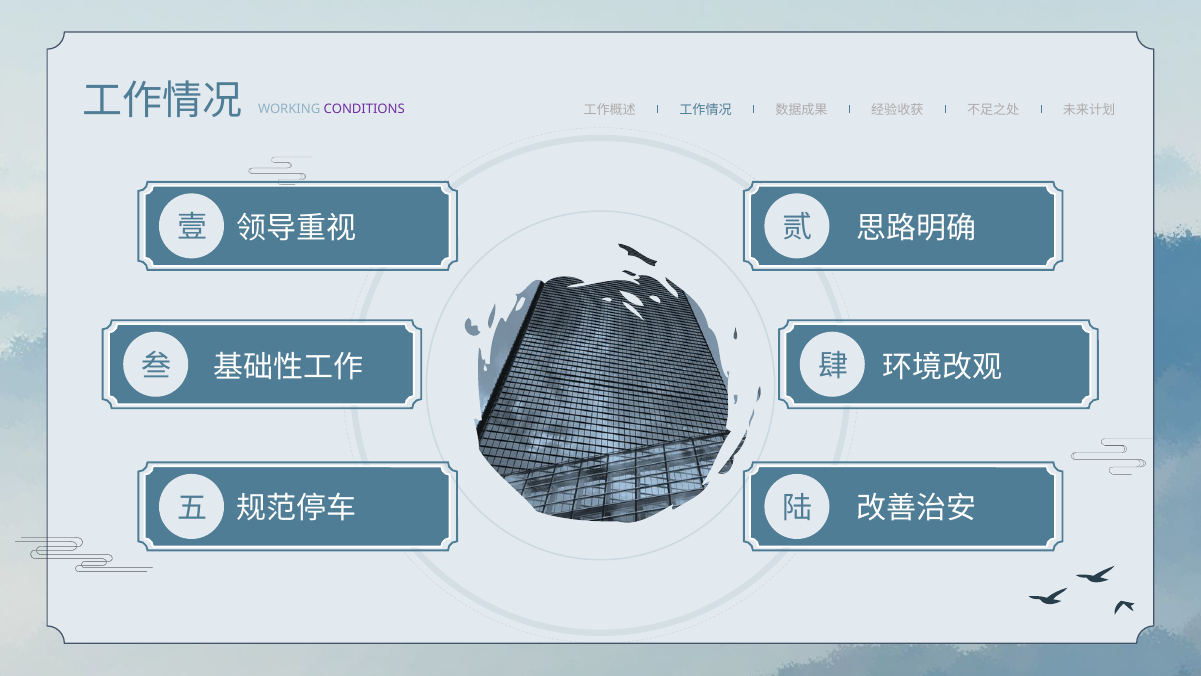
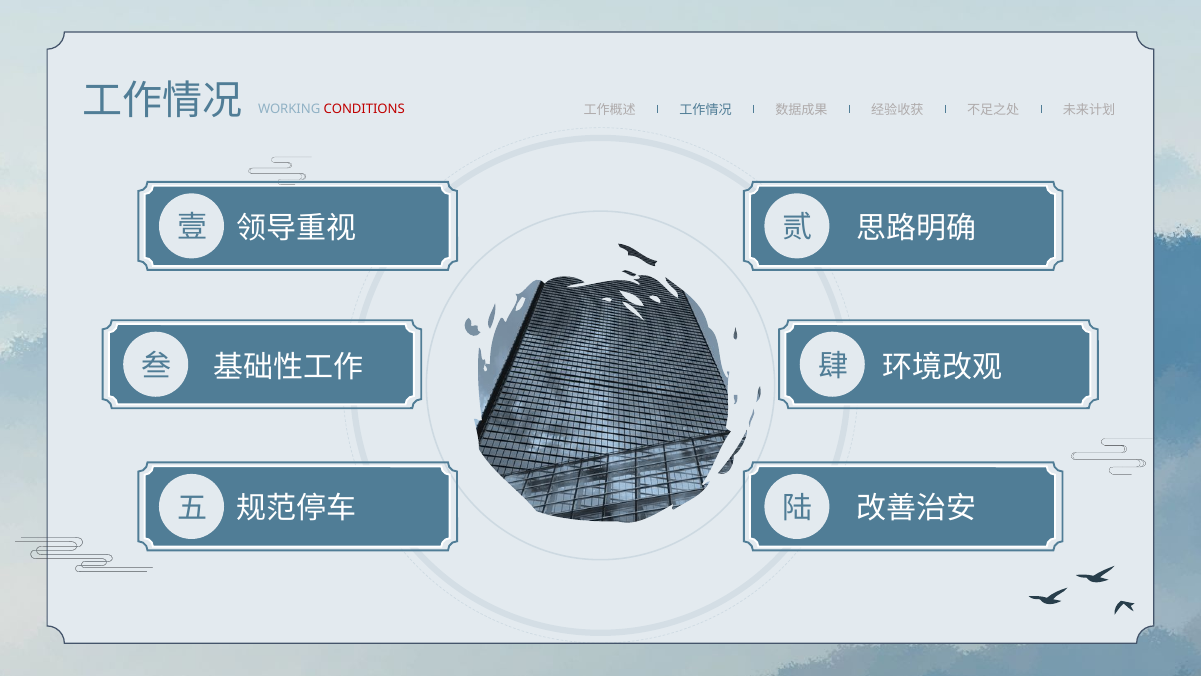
CONDITIONS colour: purple -> red (364, 109)
